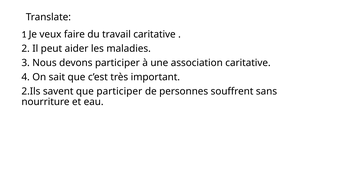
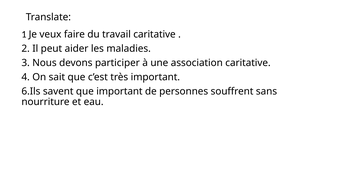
2.Ils: 2.Ils -> 6.Ils (31, 91)
que participer: participer -> important (119, 91)
